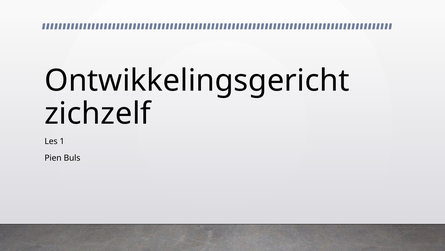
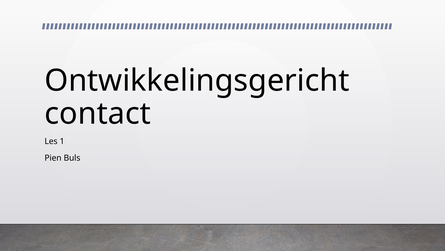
zichzelf: zichzelf -> contact (98, 113)
